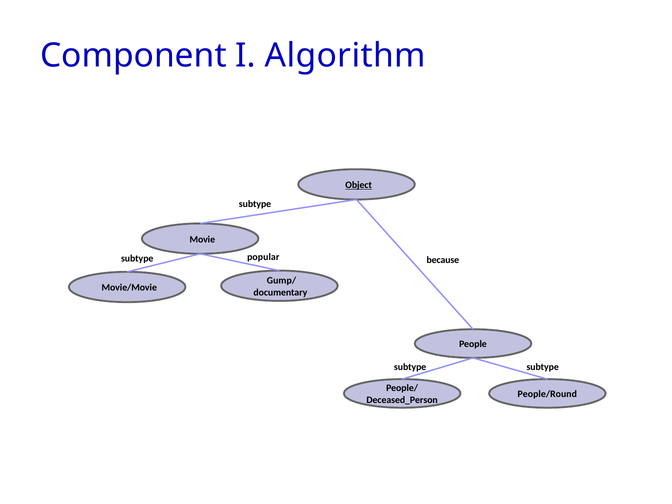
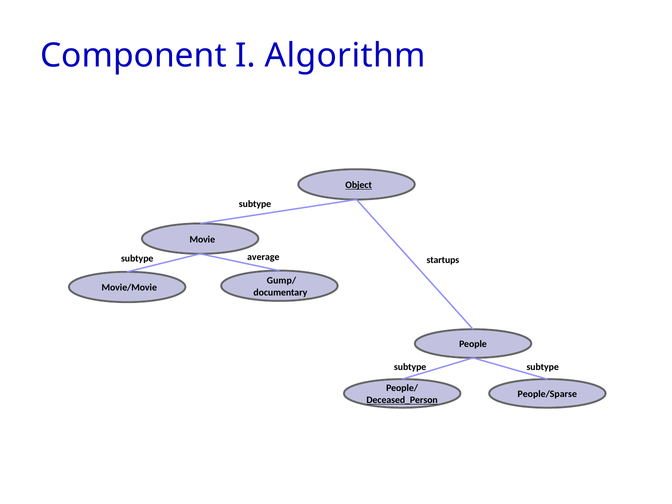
popular: popular -> average (263, 257)
because: because -> startups (443, 260)
People/Round: People/Round -> People/Sparse (547, 394)
Deceased_Person underline: none -> present (402, 400)
